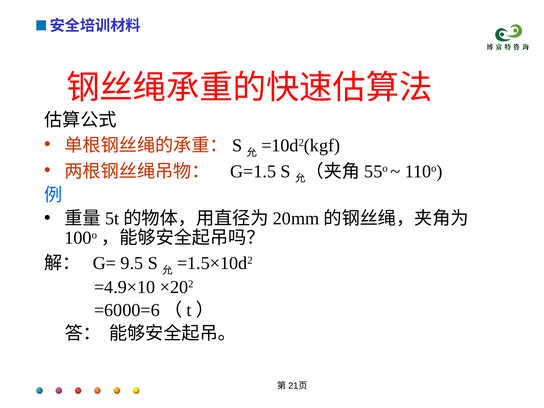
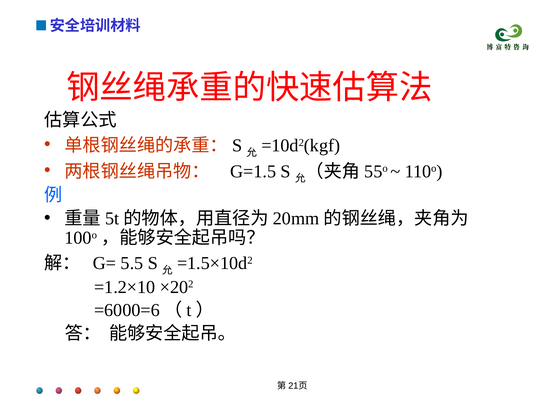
9.5: 9.5 -> 5.5 (132, 263)
=4.9×10: =4.9×10 -> =1.2×10 (125, 287)
